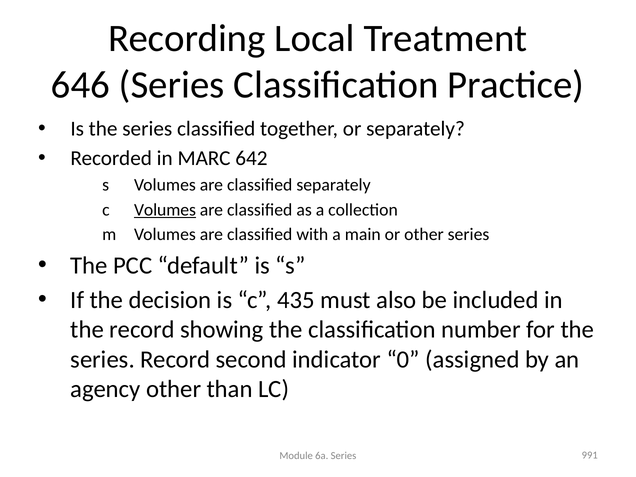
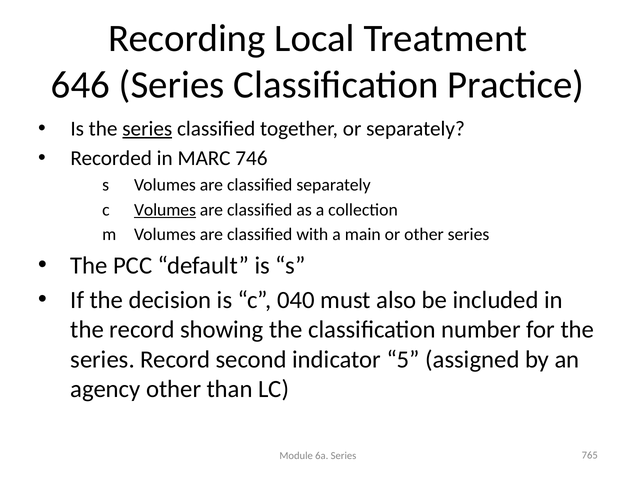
series underline: none -> present (147, 129)
642: 642 -> 746 (251, 158)
435: 435 -> 040 (296, 300)
0: 0 -> 5 (403, 359)
991: 991 -> 765 (590, 455)
